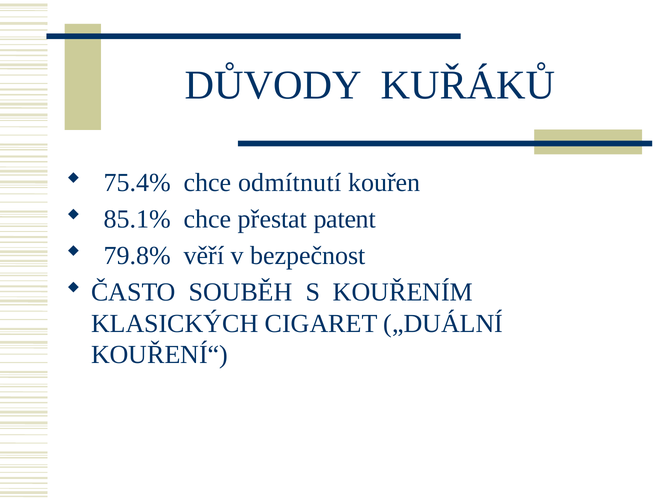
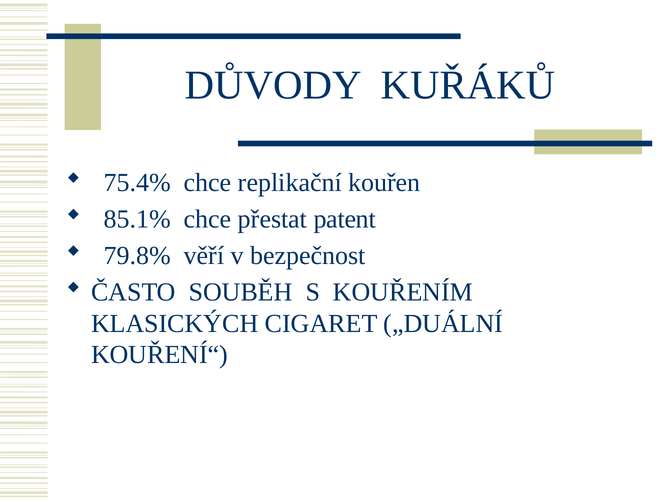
odmítnutí: odmítnutí -> replikační (290, 183)
